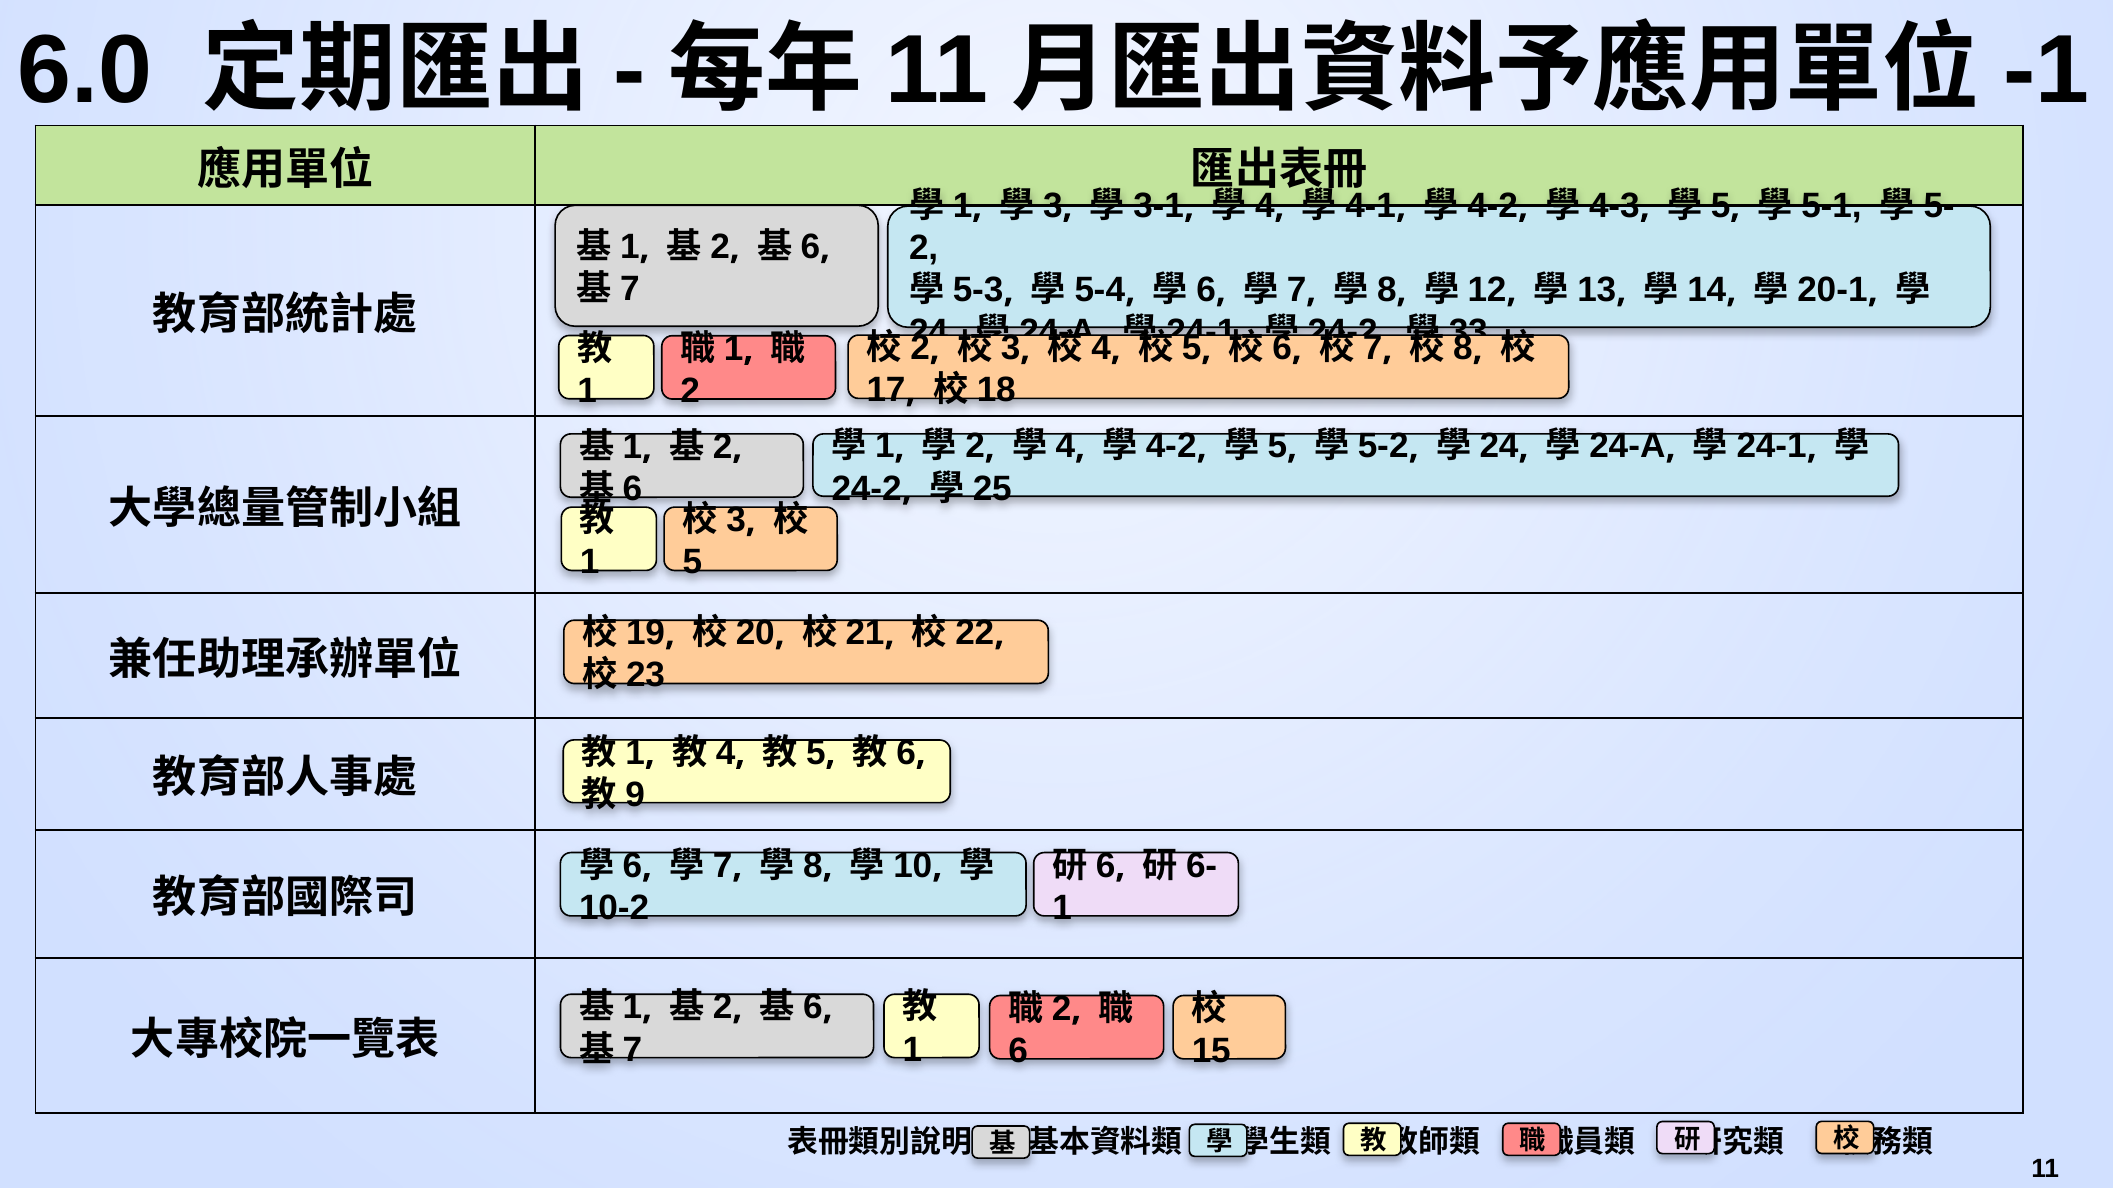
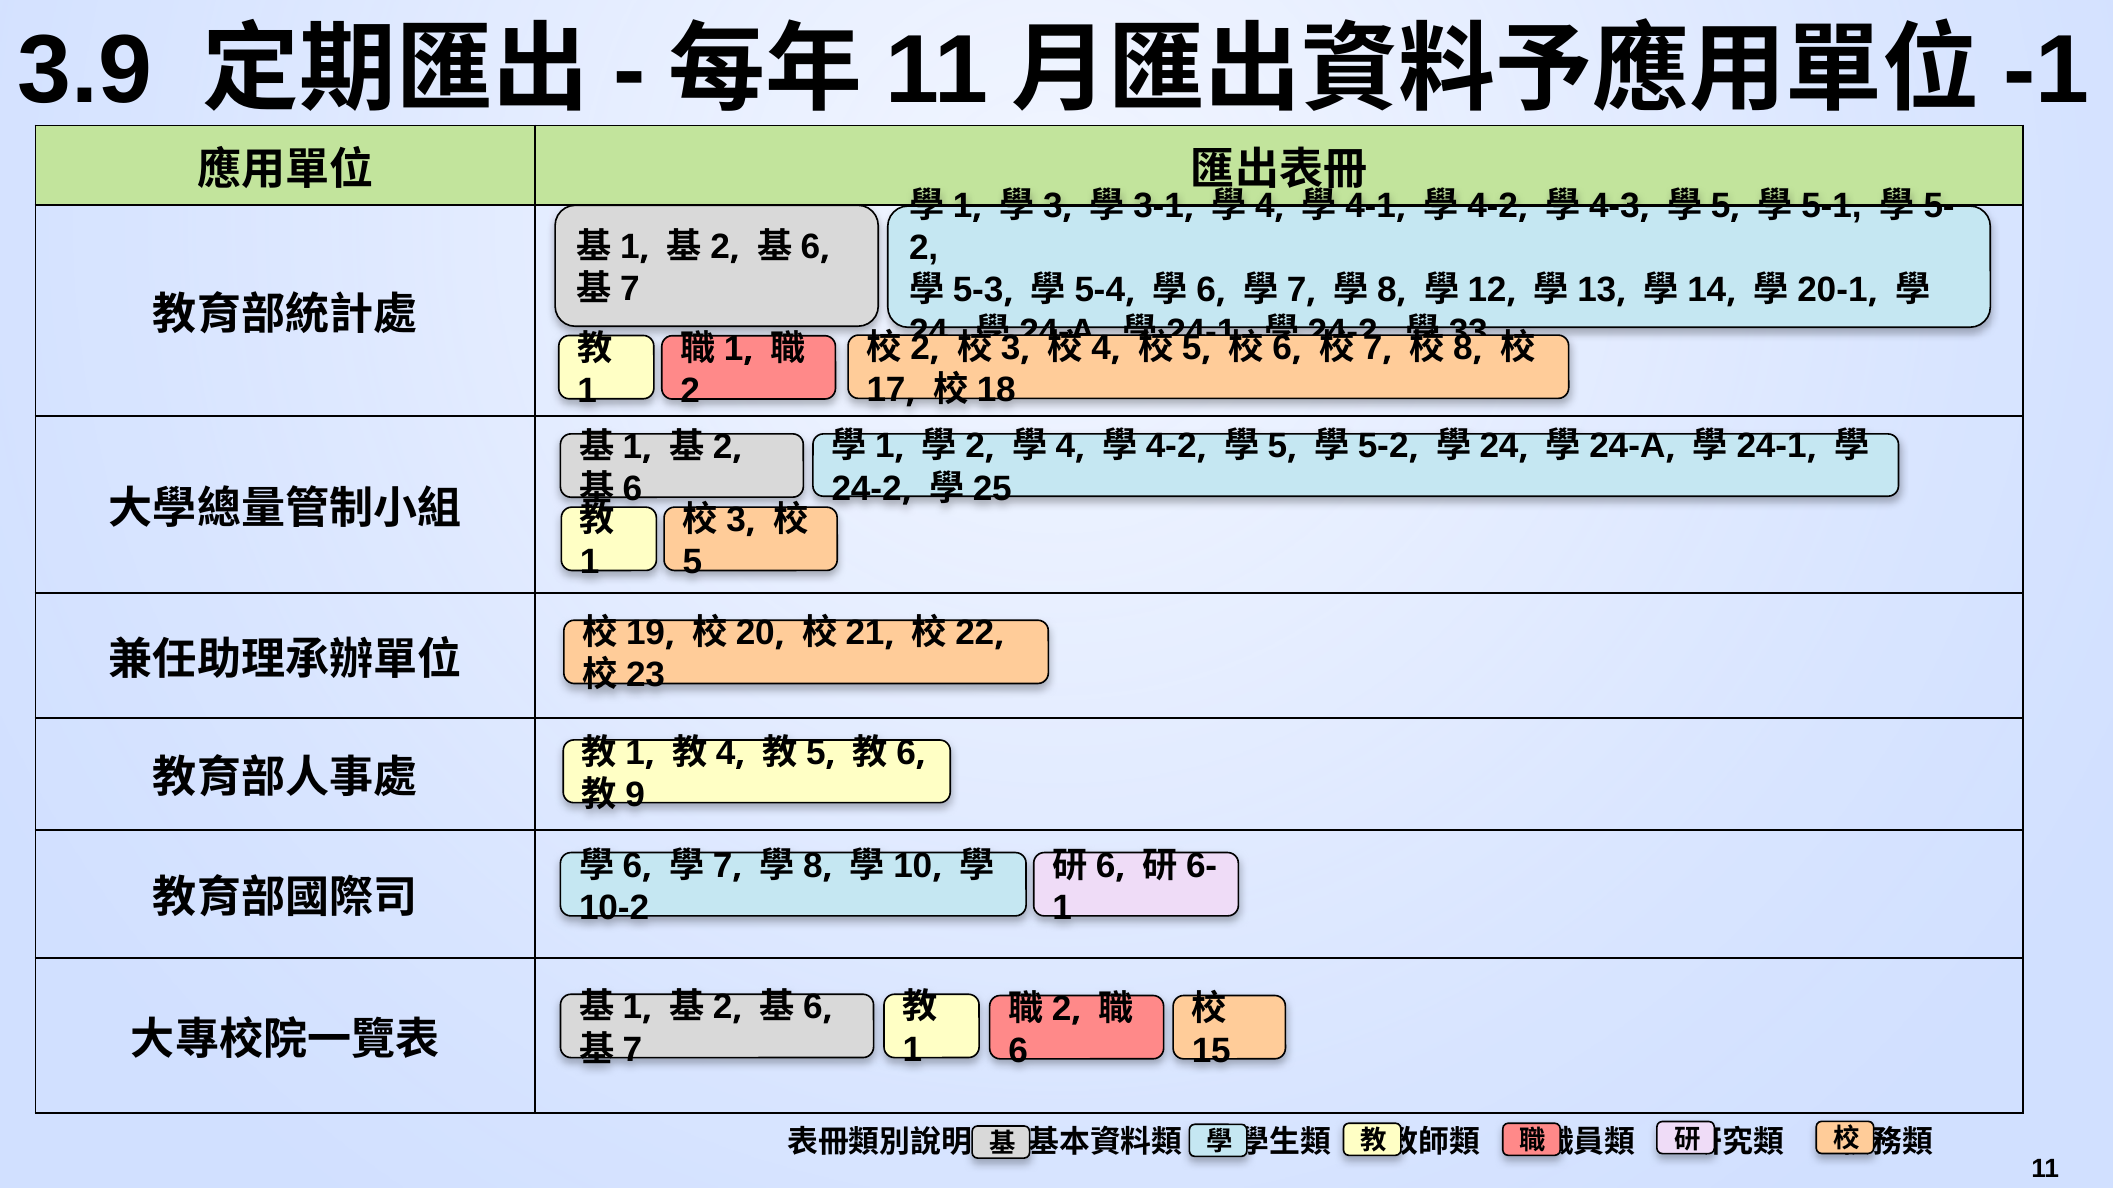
6.0: 6.0 -> 3.9 (85, 71)
